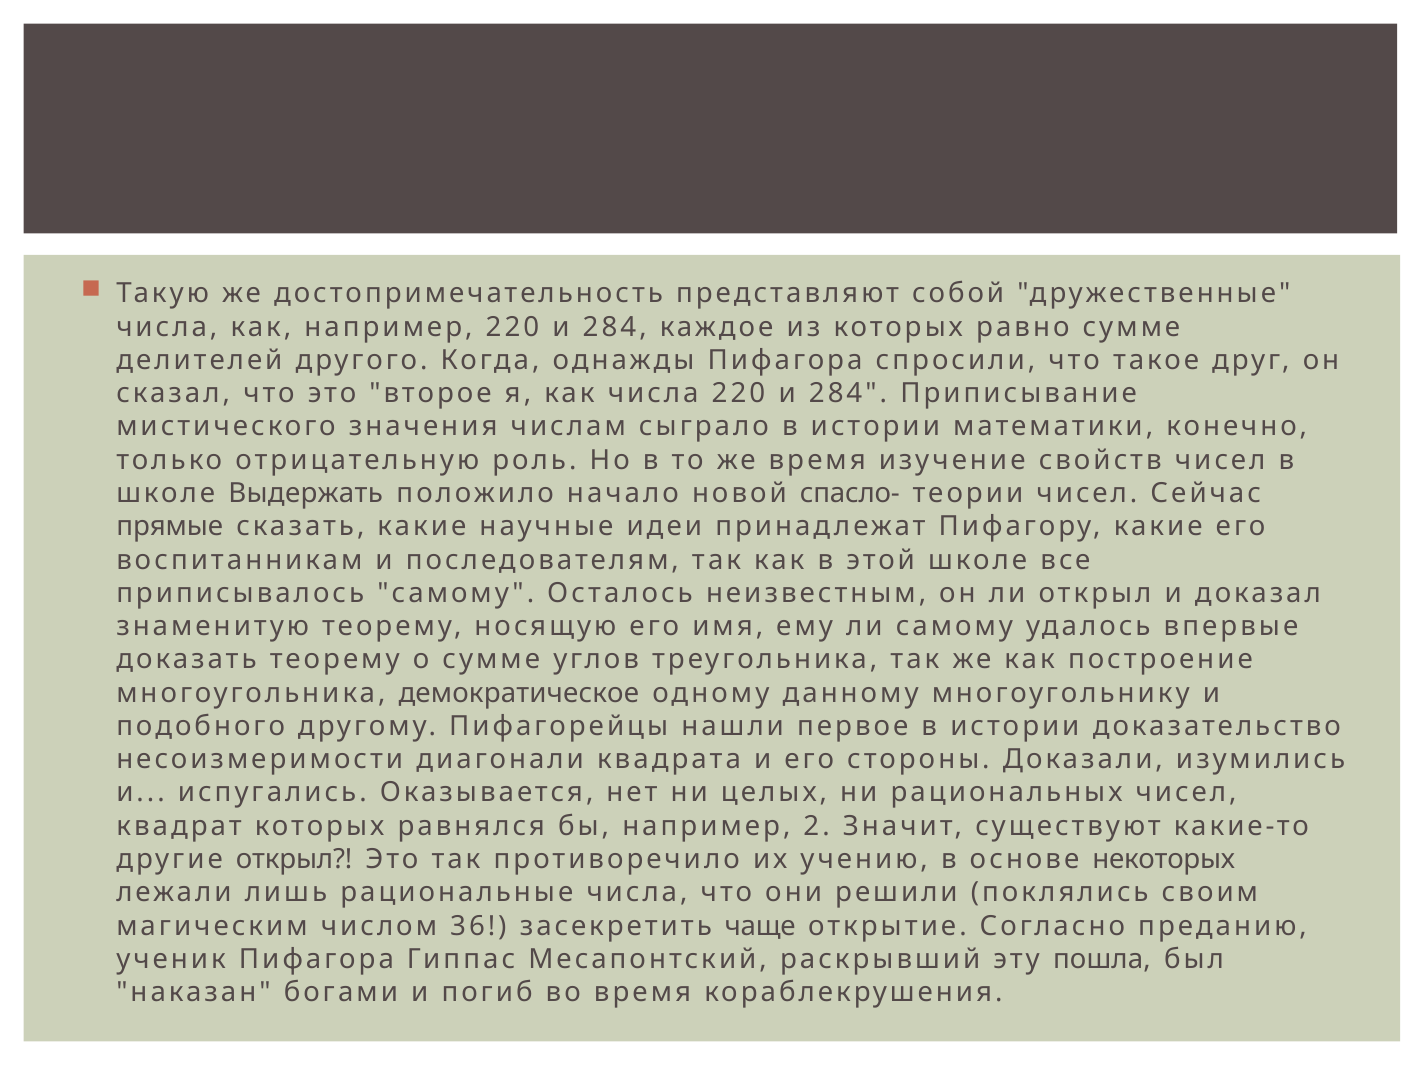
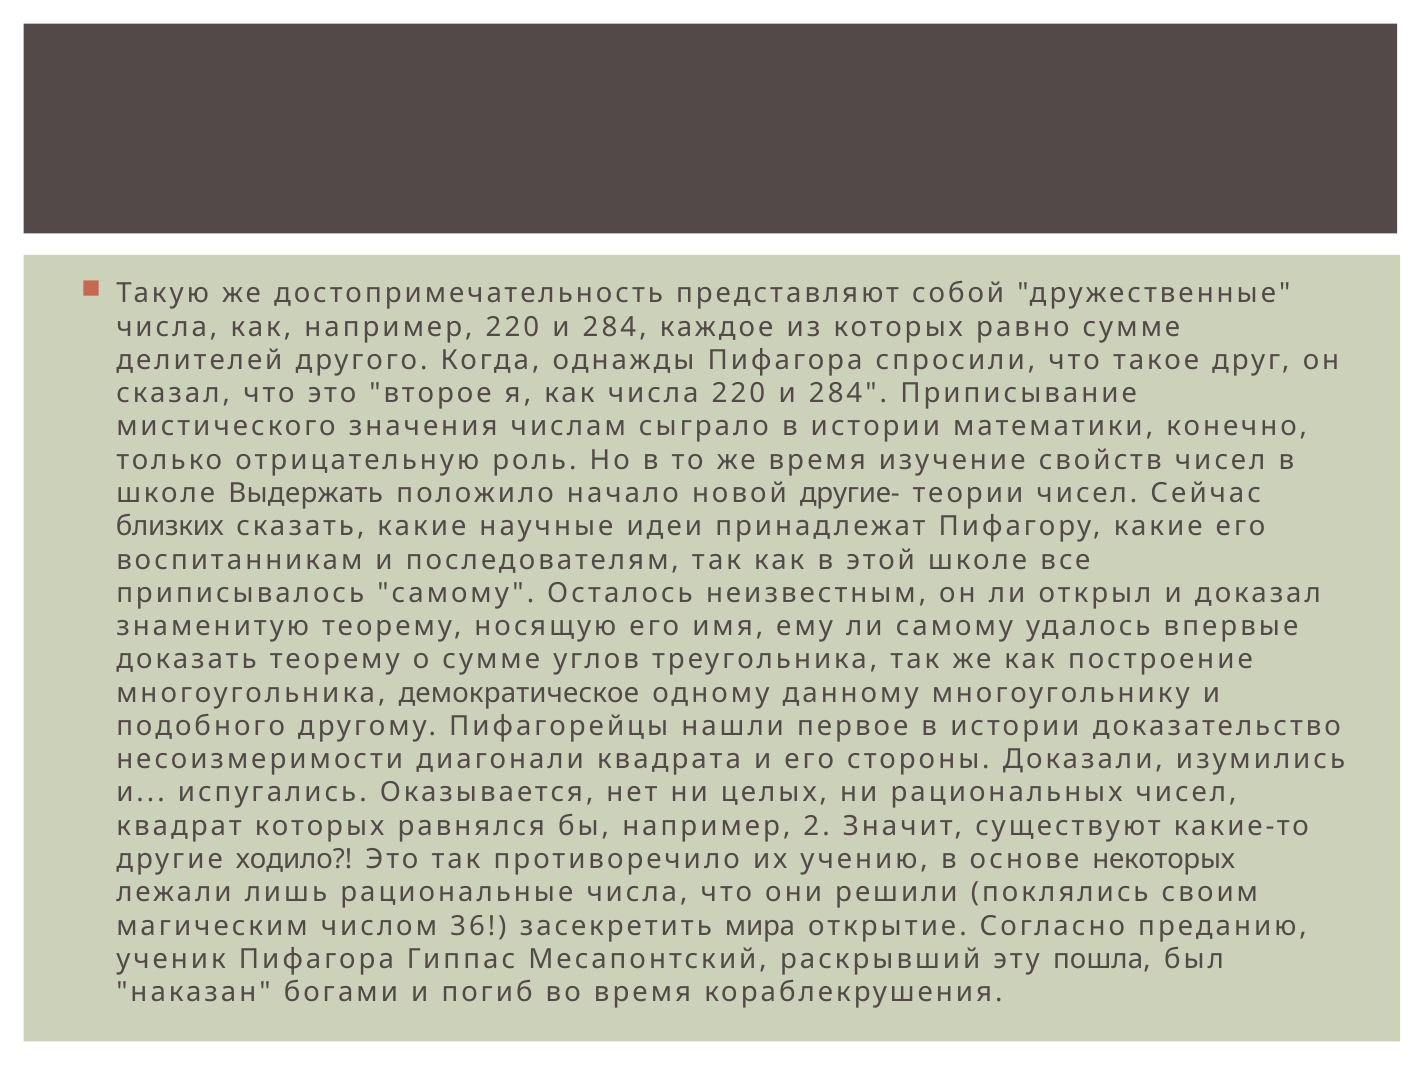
спасло-: спасло- -> другие- (850, 493)
прямые: прямые -> близких (170, 526)
другие открыл: открыл -> ходило (294, 859)
чаще: чаще -> мира (760, 926)
